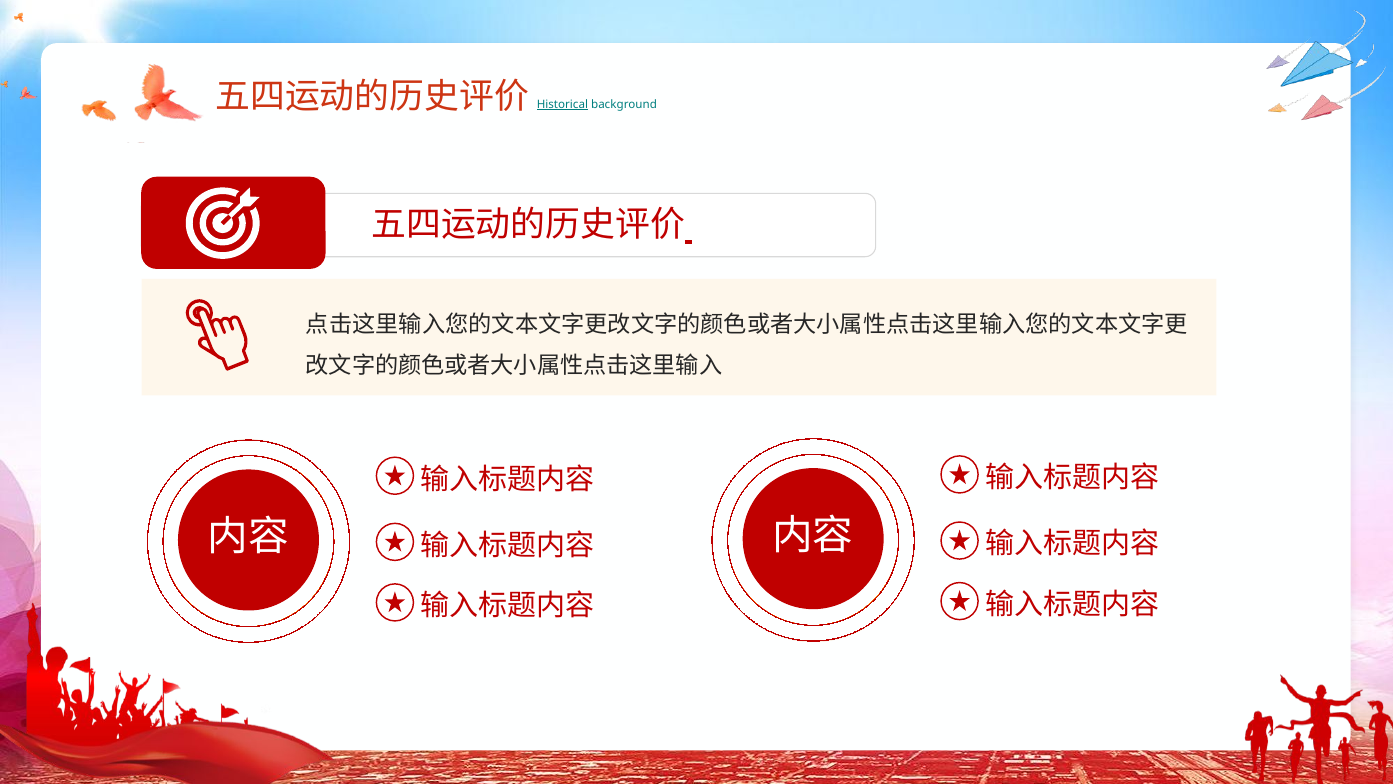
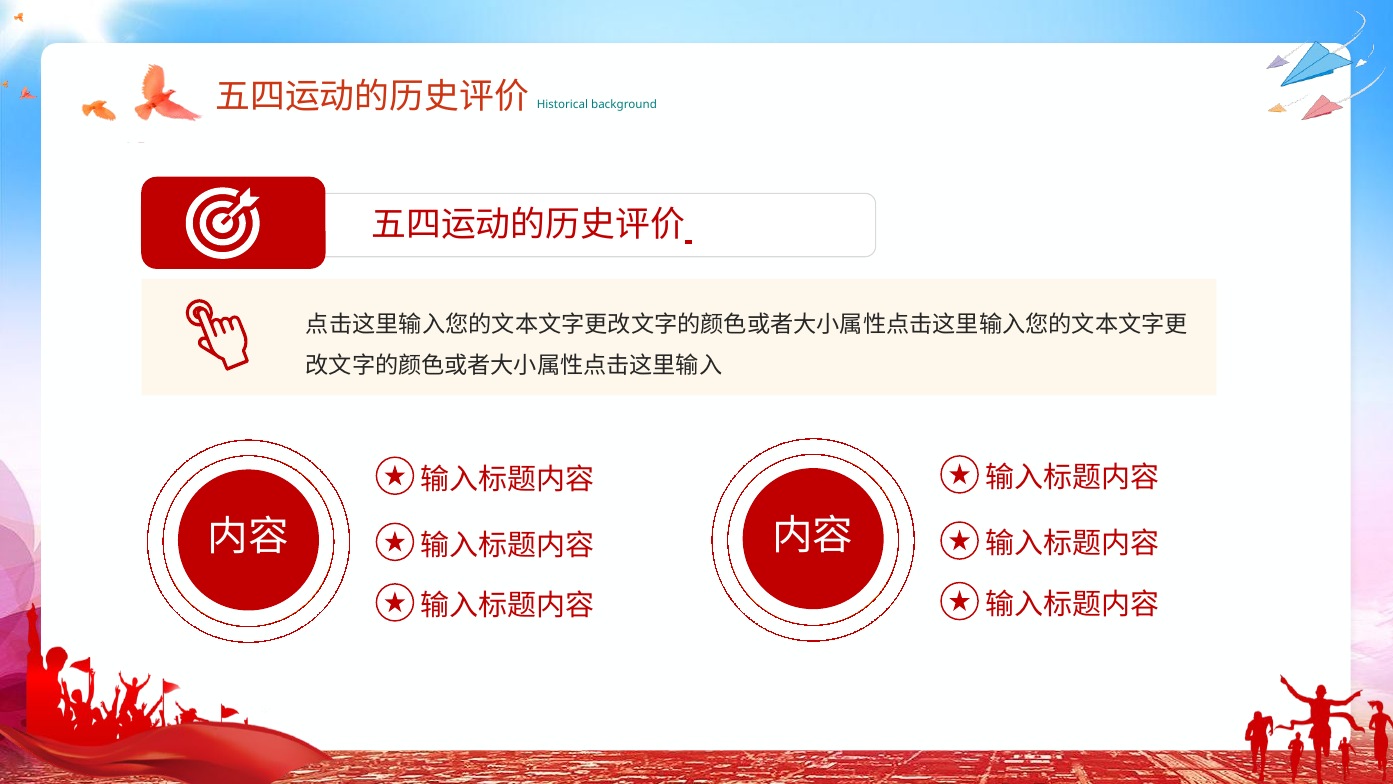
Historical underline: present -> none (562, 105)
